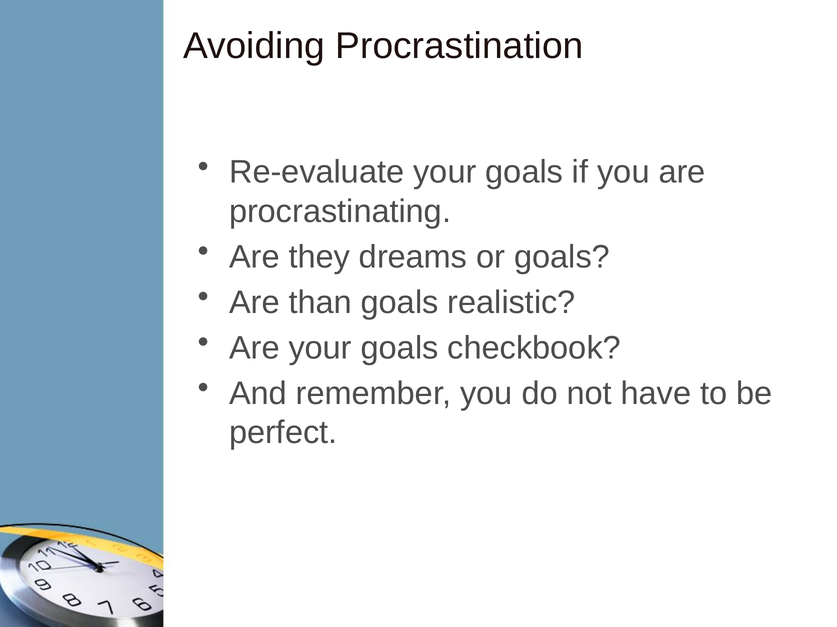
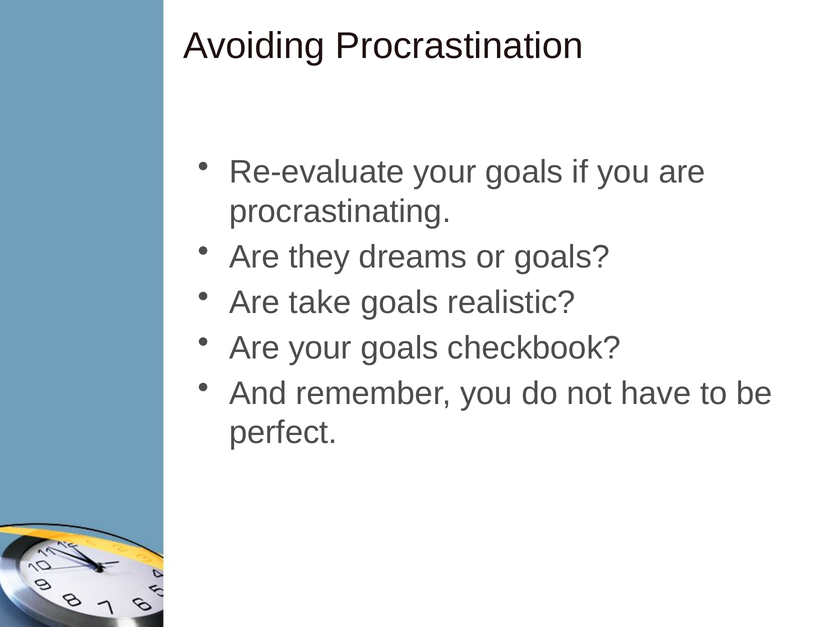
than: than -> take (320, 303)
